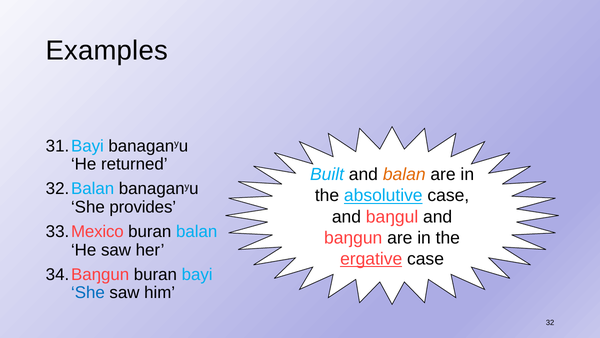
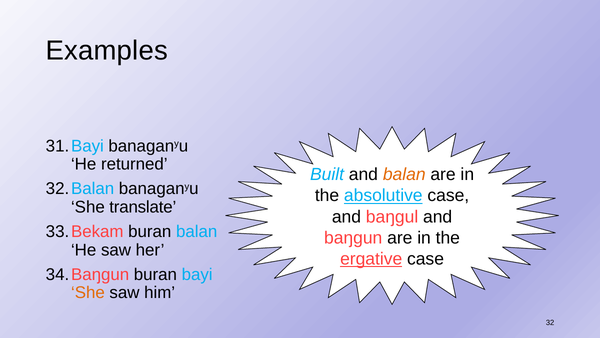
provides: provides -> translate (143, 207)
Mexico: Mexico -> Bekam (97, 231)
She colour: blue -> orange (88, 292)
